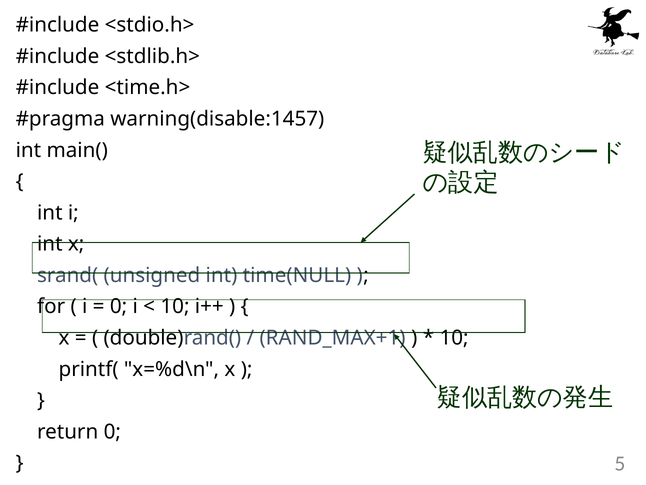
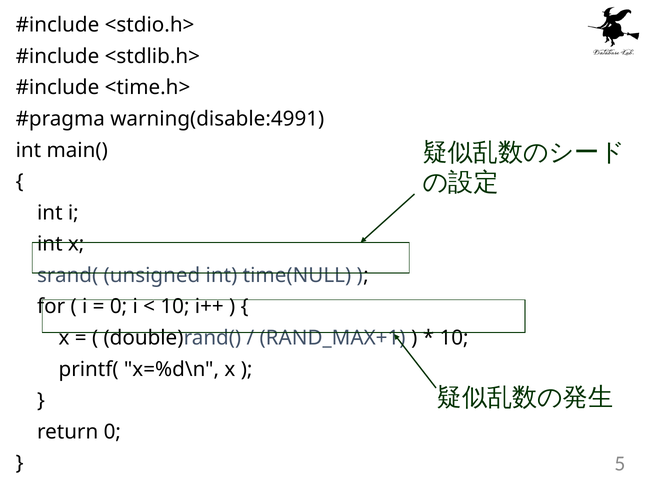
warning(disable:1457: warning(disable:1457 -> warning(disable:4991 (217, 119)
